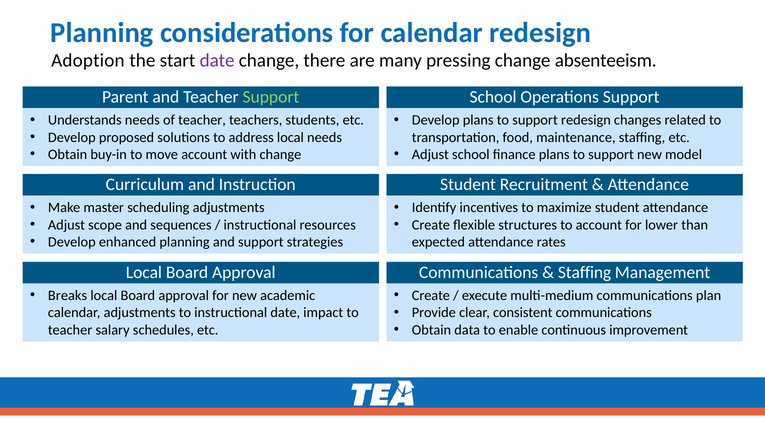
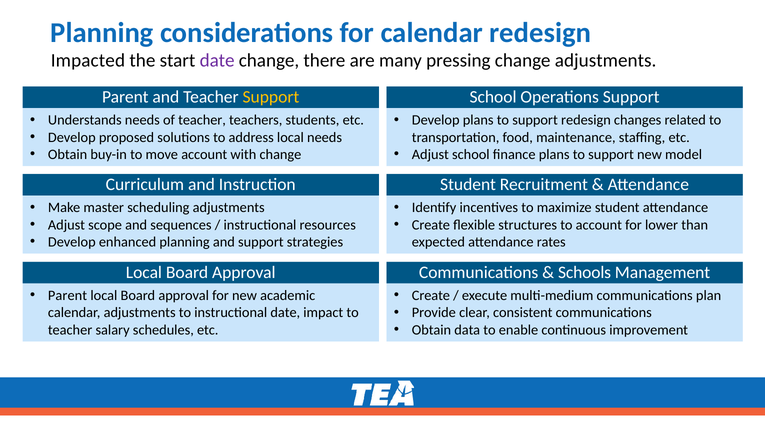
Adoption: Adoption -> Impacted (88, 60)
change absenteeism: absenteeism -> adjustments (606, 60)
Support colour: light green -> yellow (271, 97)
Staffing: Staffing -> Schools (585, 273)
Breaks: Breaks -> Parent (68, 296)
